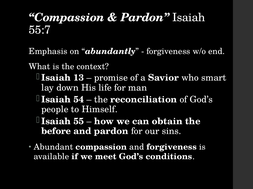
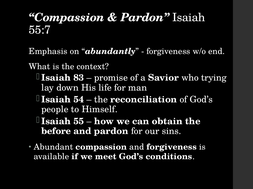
13: 13 -> 83 (79, 78)
smart: smart -> trying (214, 78)
